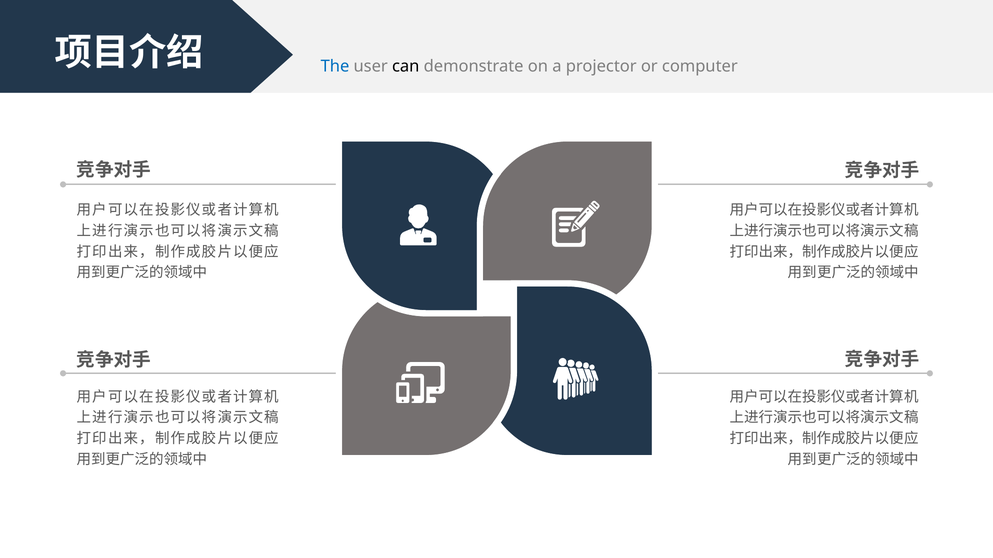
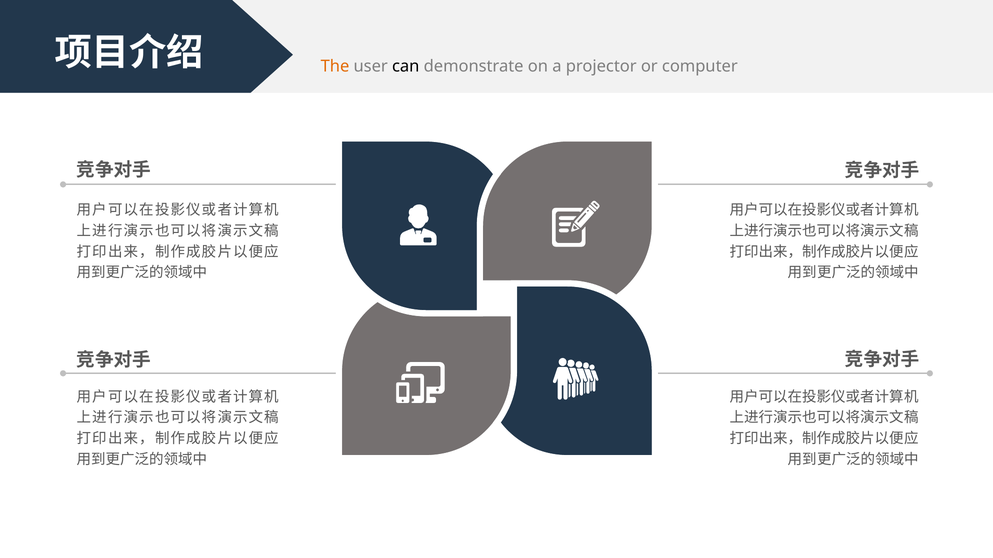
The colour: blue -> orange (335, 66)
